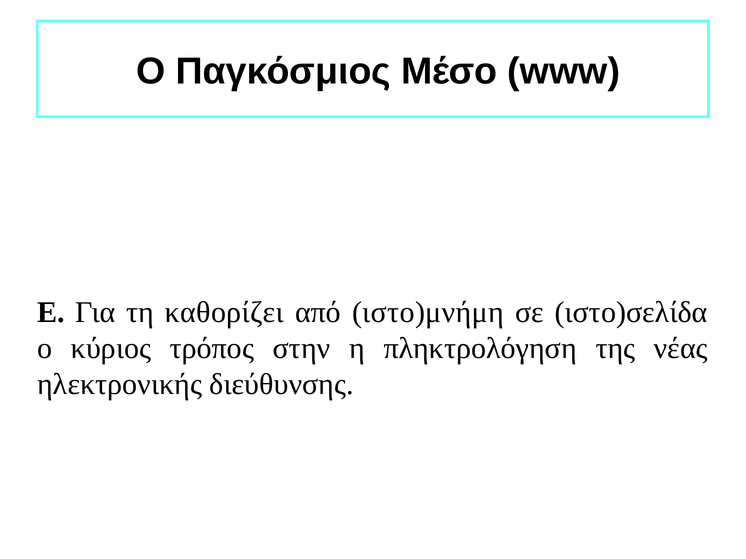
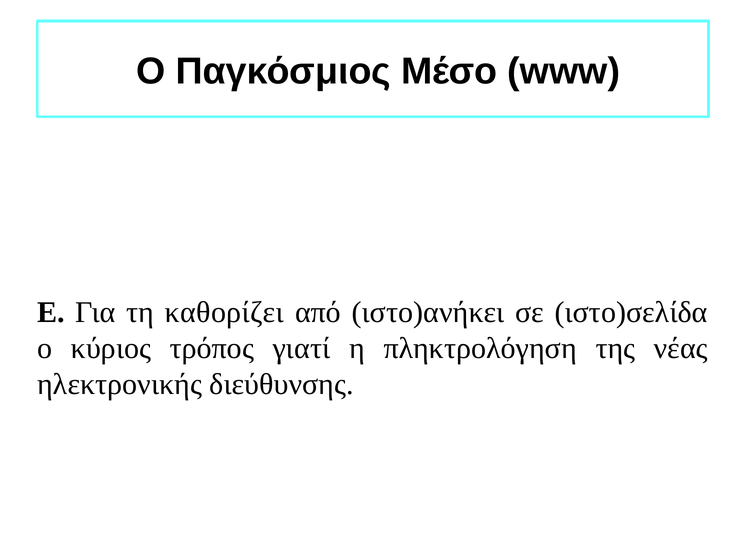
ιστο)μνήμη: ιστο)μνήμη -> ιστο)ανήκει (428, 313)
στην: στην -> γιατί (302, 349)
